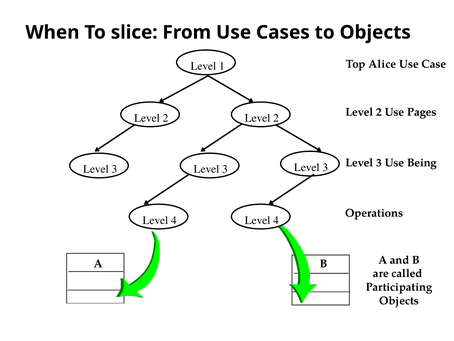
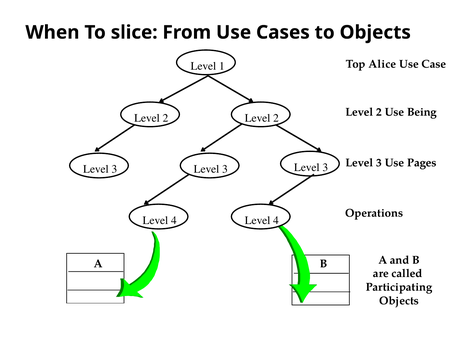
Pages: Pages -> Being (422, 112)
Being: Being -> Pages (422, 162)
